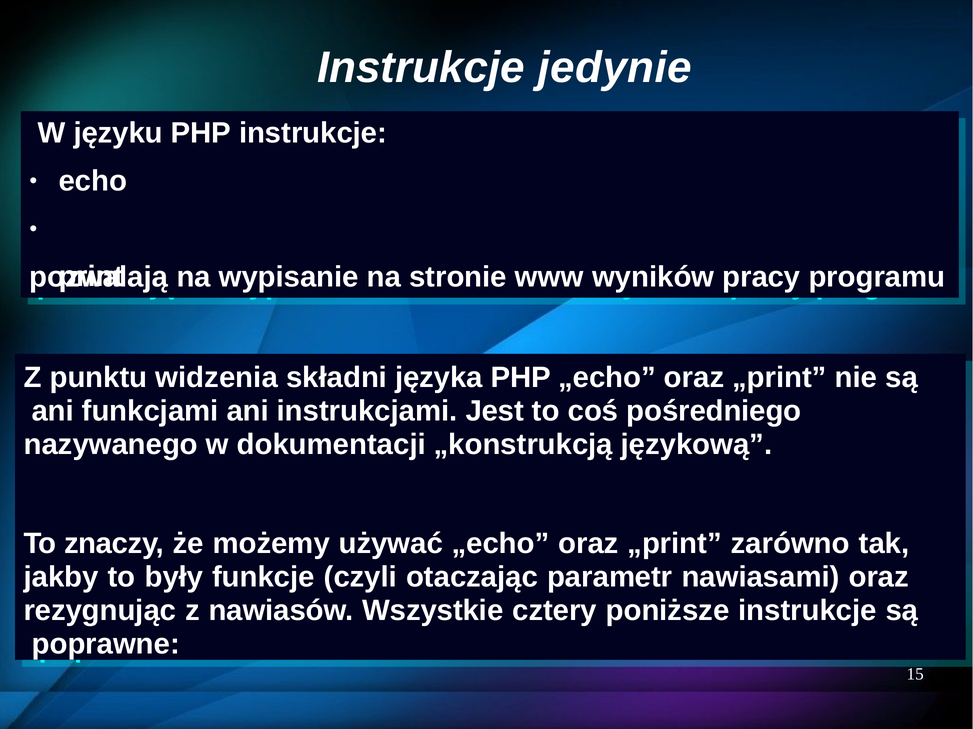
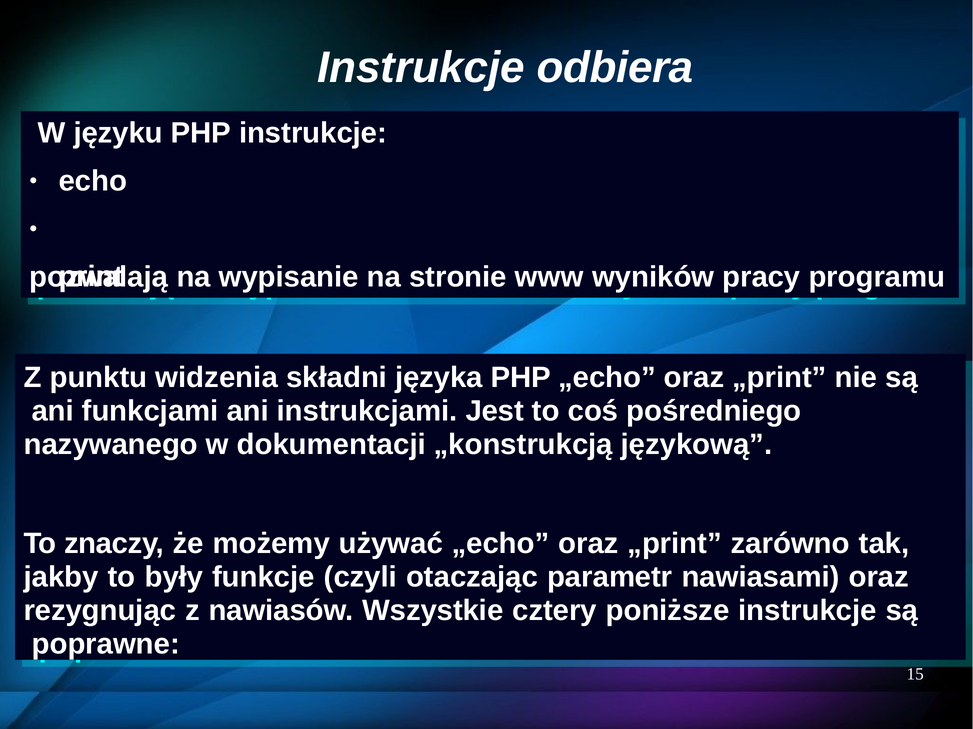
jedynie: jedynie -> odbiera (615, 68)
